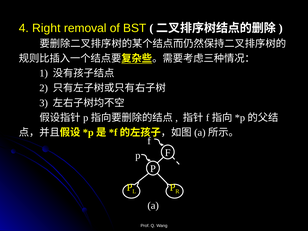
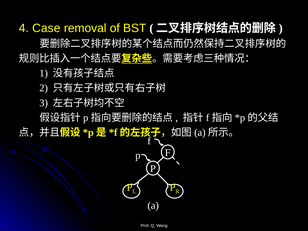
Right: Right -> Case (46, 28)
